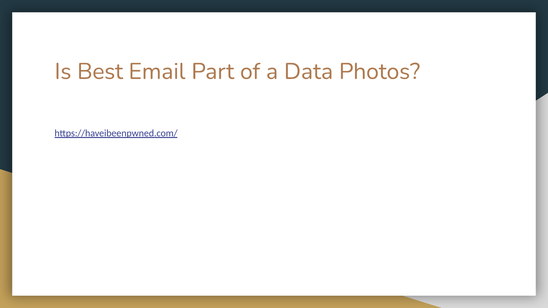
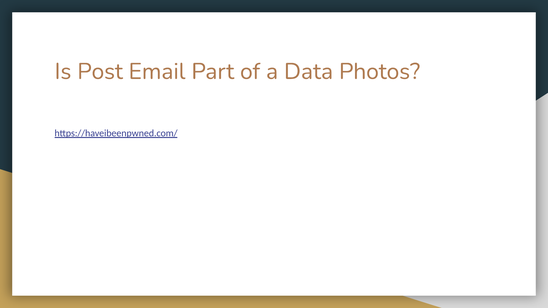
Best: Best -> Post (100, 71)
